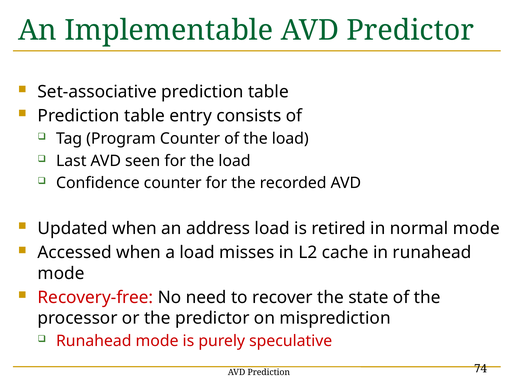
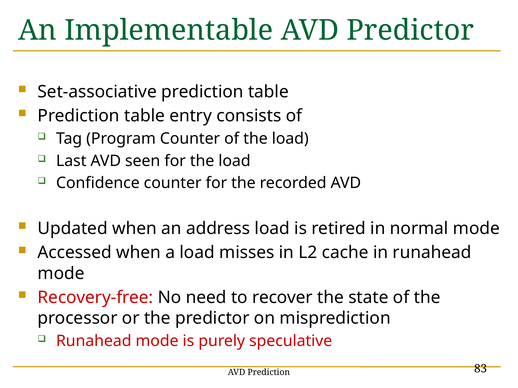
74: 74 -> 83 (481, 369)
